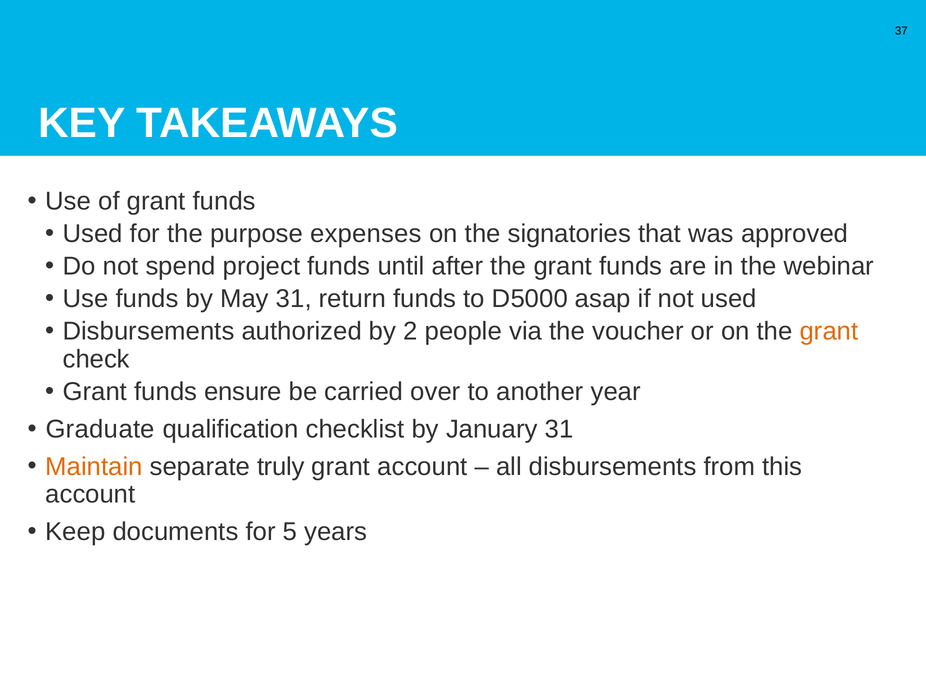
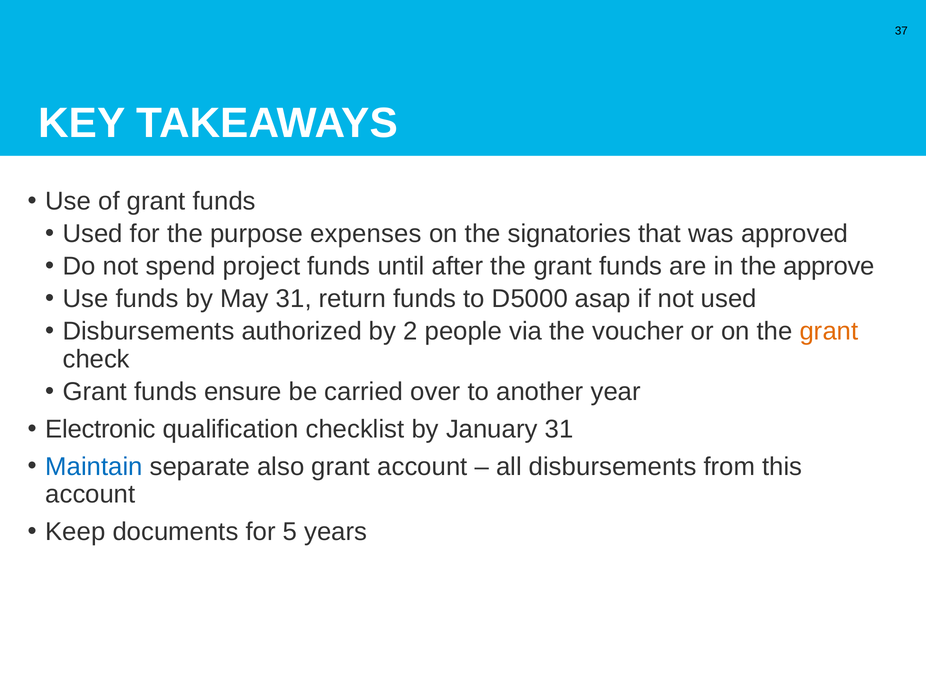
webinar: webinar -> approve (829, 266)
Graduate: Graduate -> Electronic (101, 429)
Maintain colour: orange -> blue (94, 467)
truly: truly -> also (281, 467)
